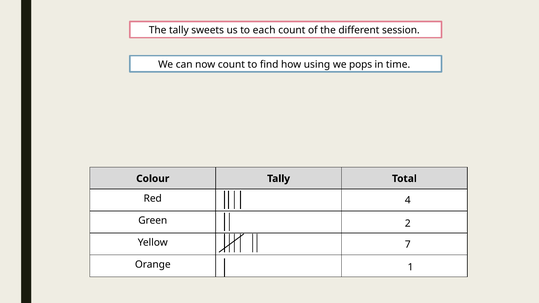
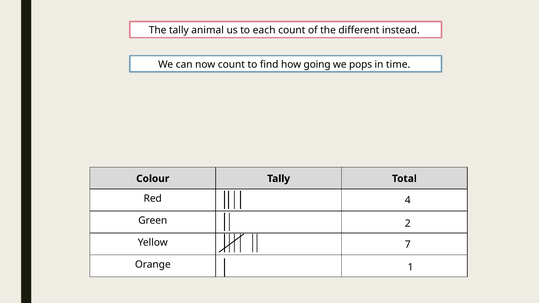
sweets: sweets -> animal (208, 30)
session: session -> instead (401, 30)
using: using -> going (317, 64)
